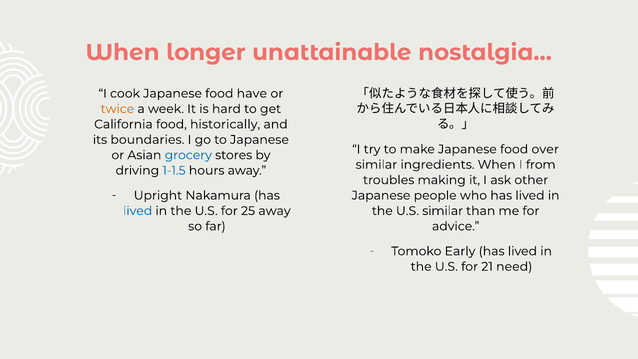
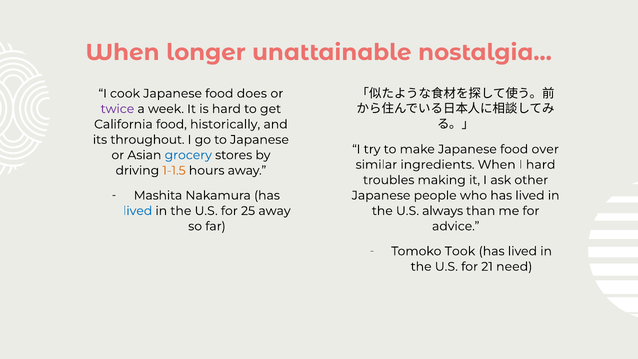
have: have -> does (252, 93)
twice colour: orange -> purple (117, 109)
boundaries: boundaries -> throughout (147, 140)
I from: from -> hard (541, 165)
1-1.5 colour: blue -> orange (174, 170)
Upright: Upright -> Mashita (158, 195)
U.S similar: similar -> always (443, 211)
Early: Early -> Took (460, 251)
